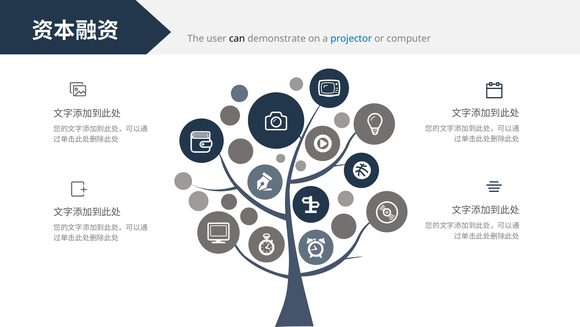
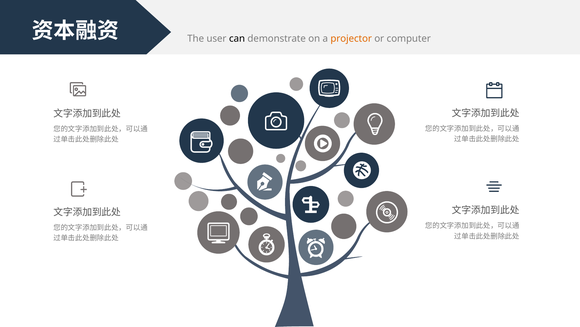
projector colour: blue -> orange (351, 39)
